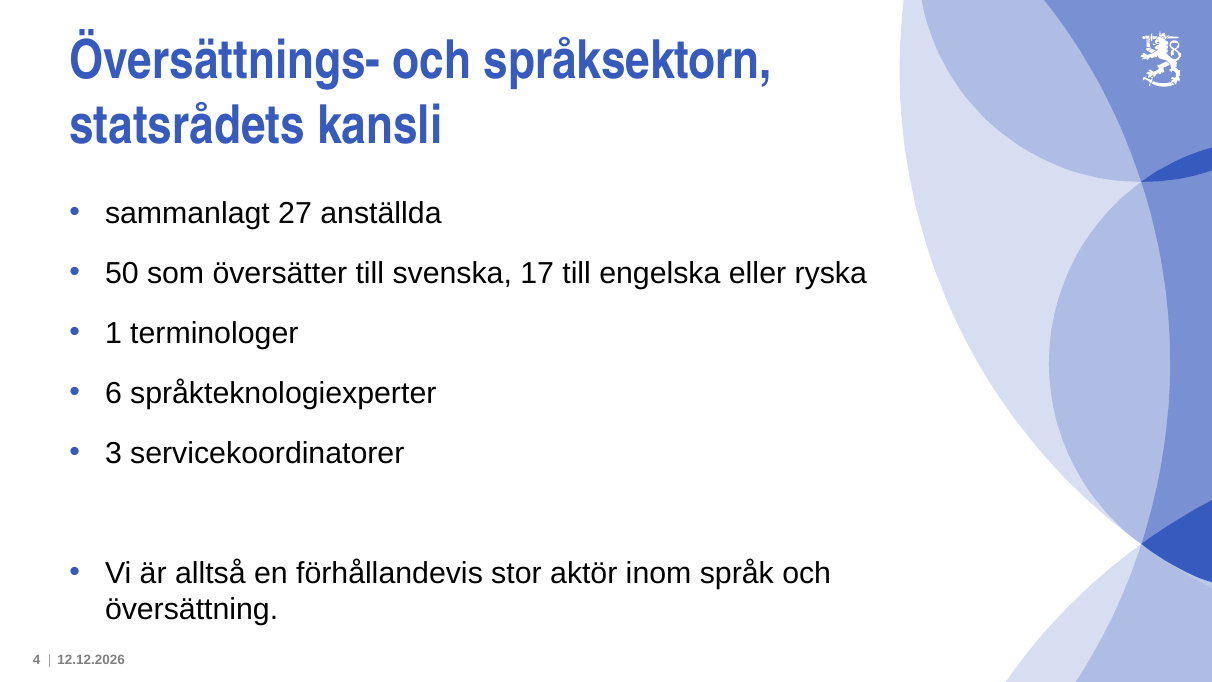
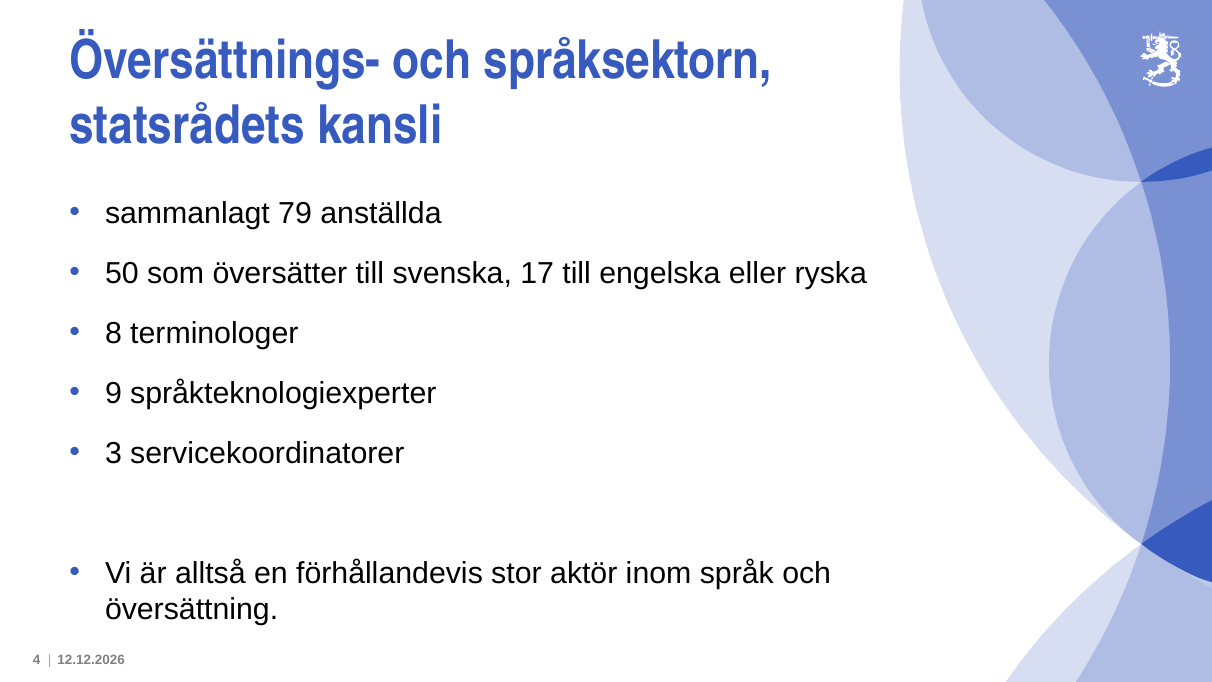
27: 27 -> 79 (295, 213)
1: 1 -> 8 (113, 333)
6: 6 -> 9 (113, 393)
